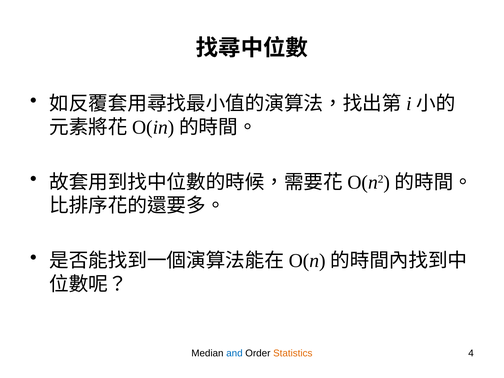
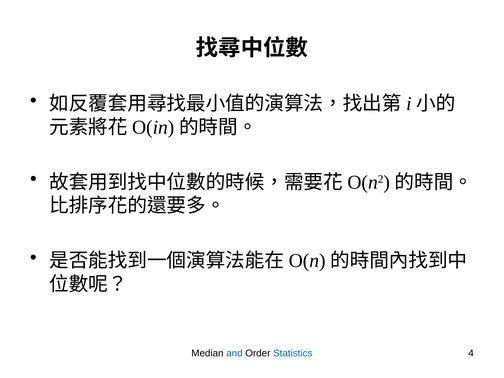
Statistics colour: orange -> blue (293, 353)
